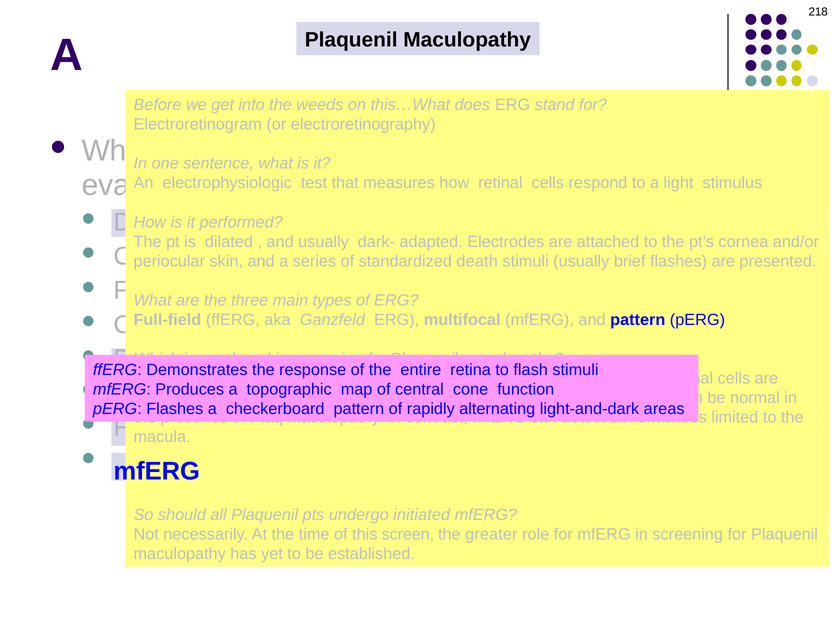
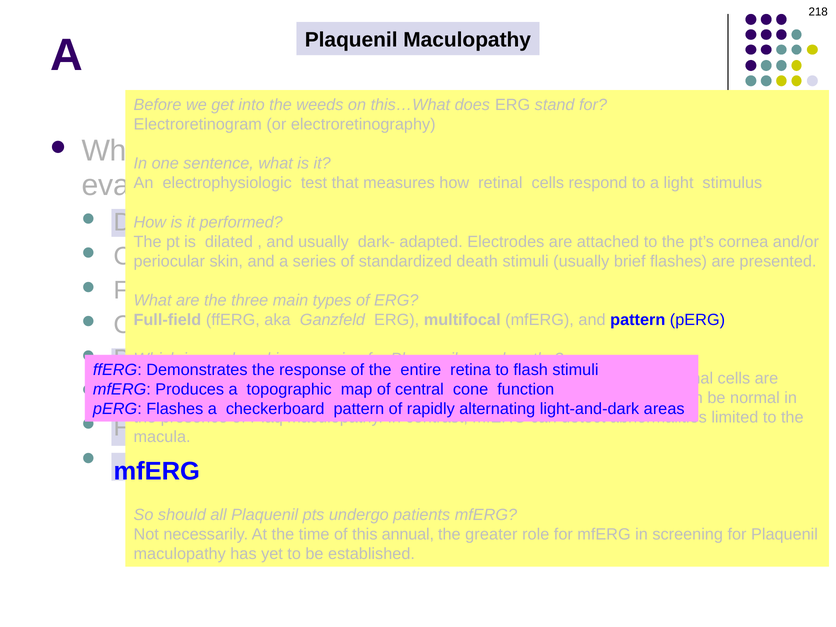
undergo initiated: initiated -> patients (422, 515)
screen: screen -> annual (408, 534)
